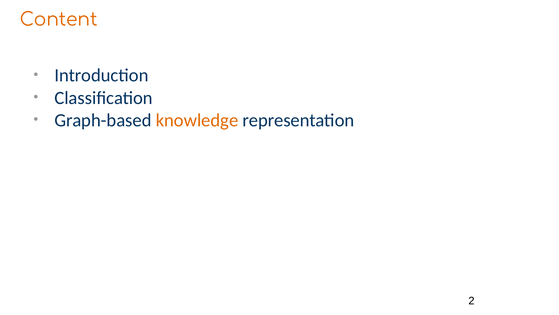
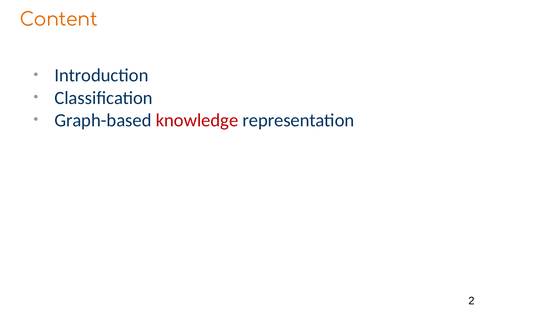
knowledge colour: orange -> red (197, 120)
